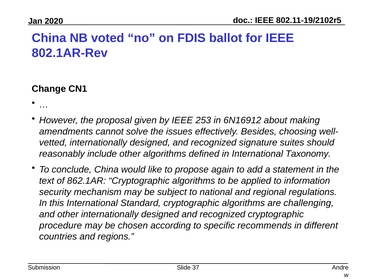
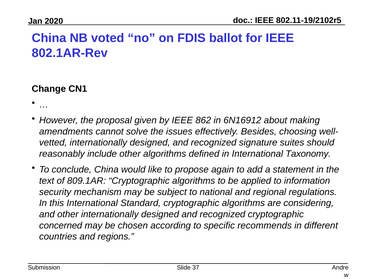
253: 253 -> 862 (203, 121)
862.1AR: 862.1AR -> 809.1AR (87, 181)
challenging: challenging -> considering (309, 204)
procedure: procedure -> concerned (61, 226)
